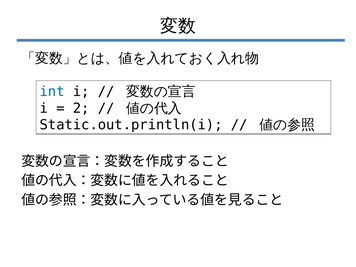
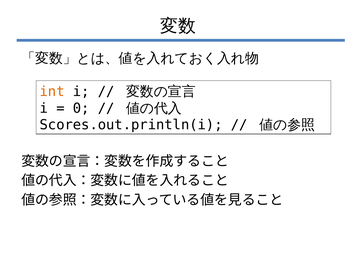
int colour: blue -> orange (52, 92)
2: 2 -> 0 (81, 108)
Static.out.println(i: Static.out.println(i -> Scores.out.println(i (131, 125)
